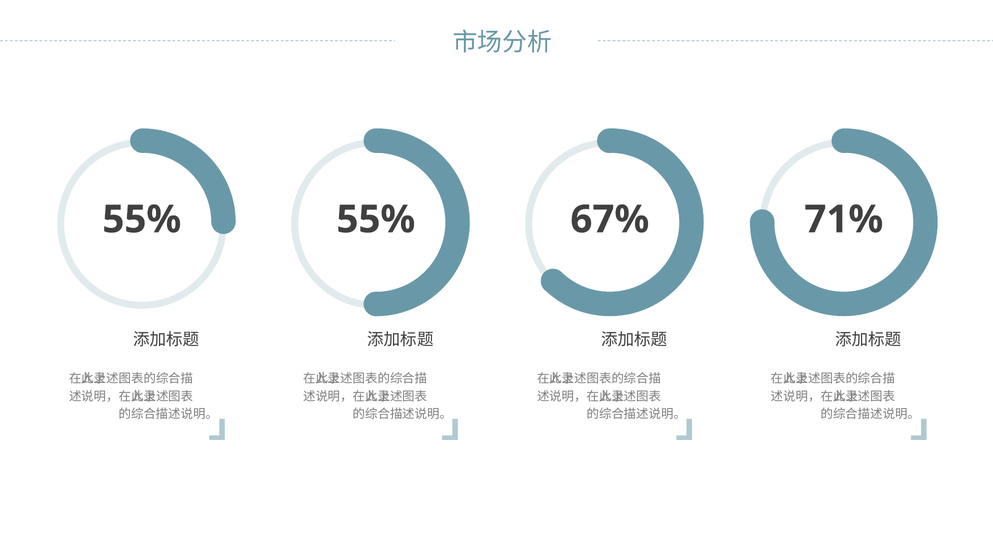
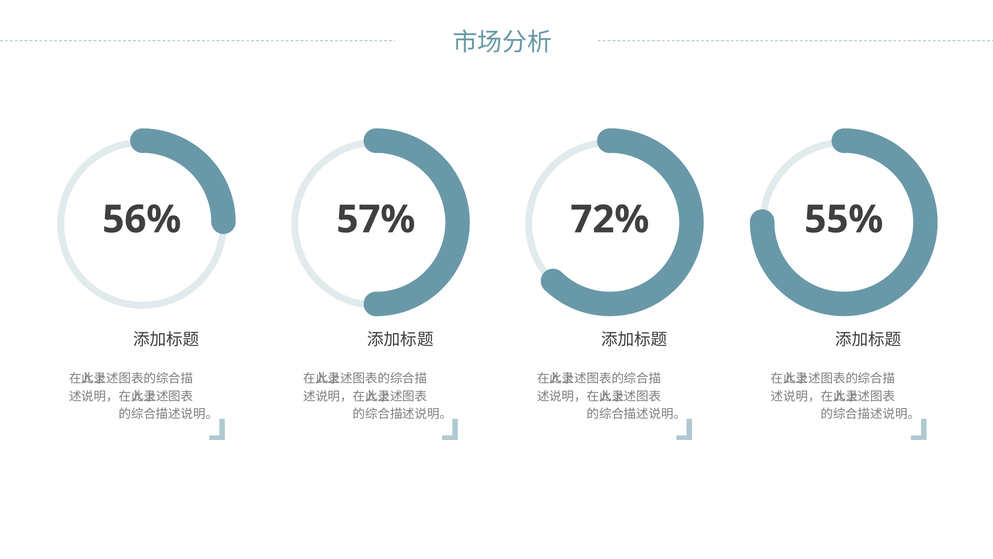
55%: 55% -> 56% (142, 219)
55%: 55% -> 57% (376, 219)
67%: 67% -> 72% (610, 219)
71%: 71% -> 55% (844, 219)
